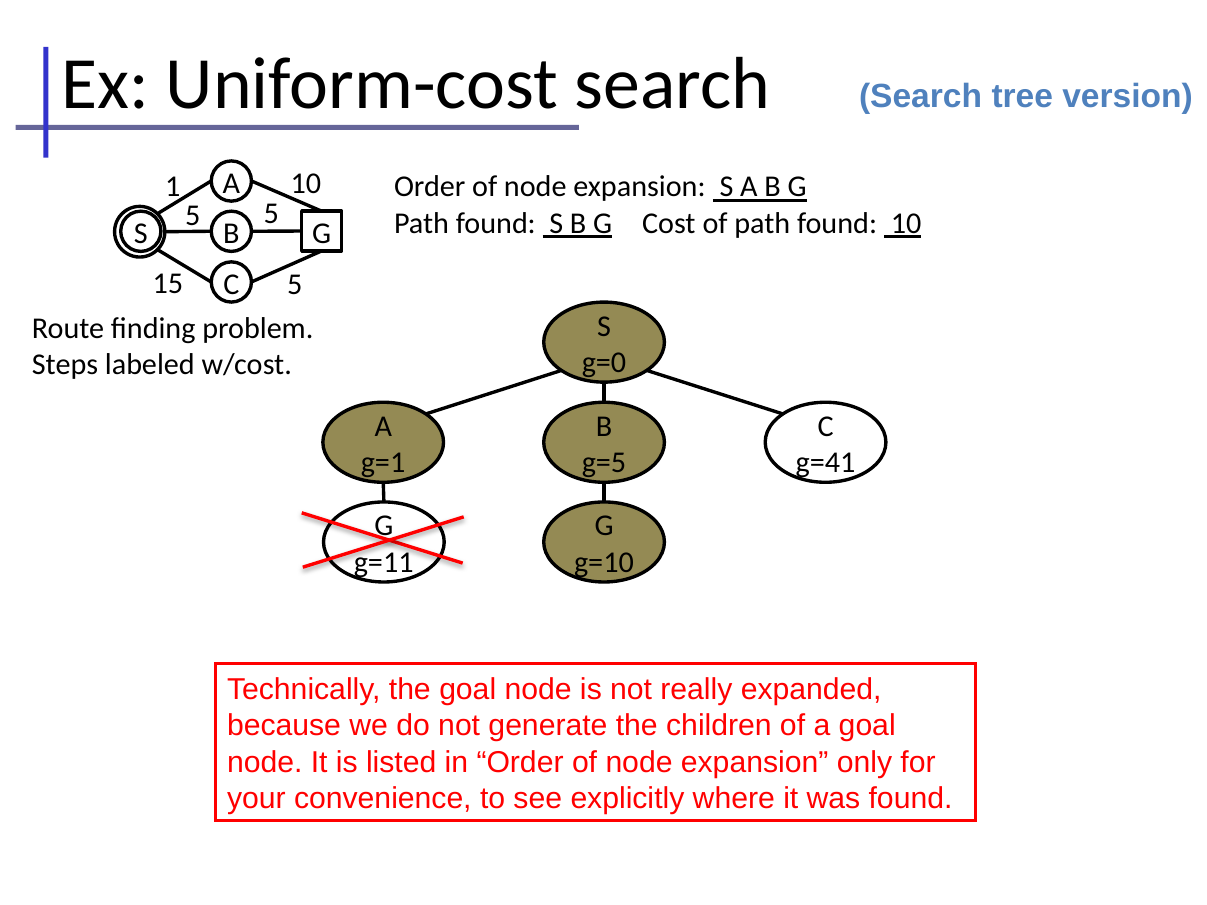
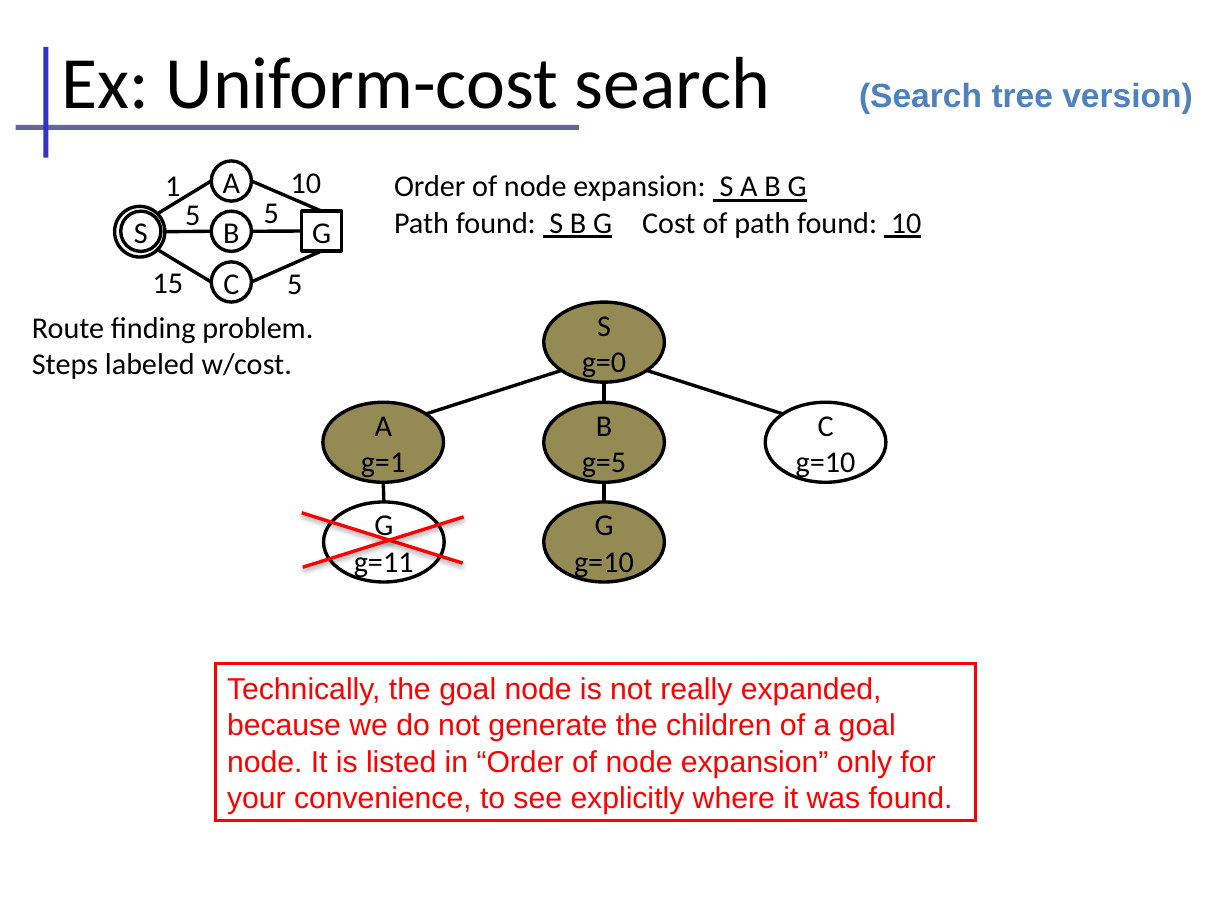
g=41: g=41 -> g=10 (825, 463)
